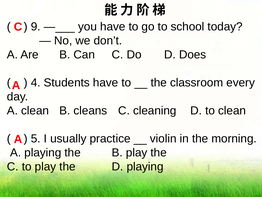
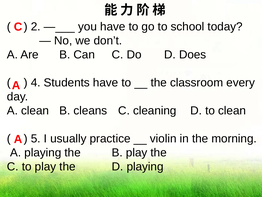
9: 9 -> 2 (36, 27)
